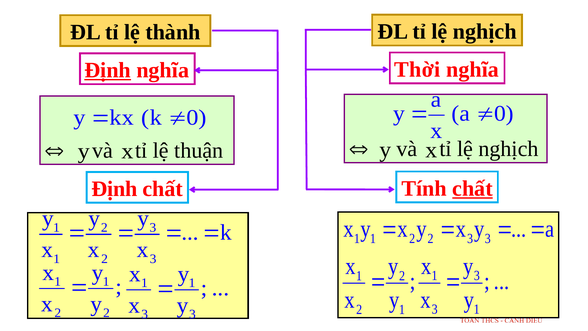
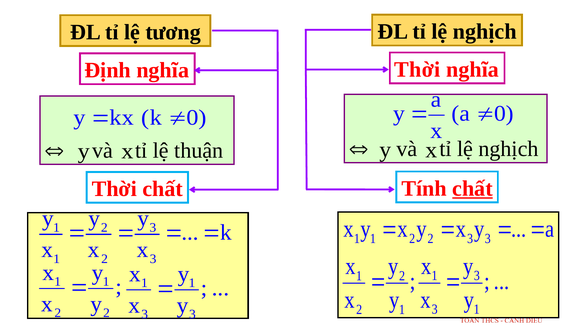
thành: thành -> tương (173, 32)
Định underline: present -> none (108, 70)
Định: Định -> Thời (114, 189)
